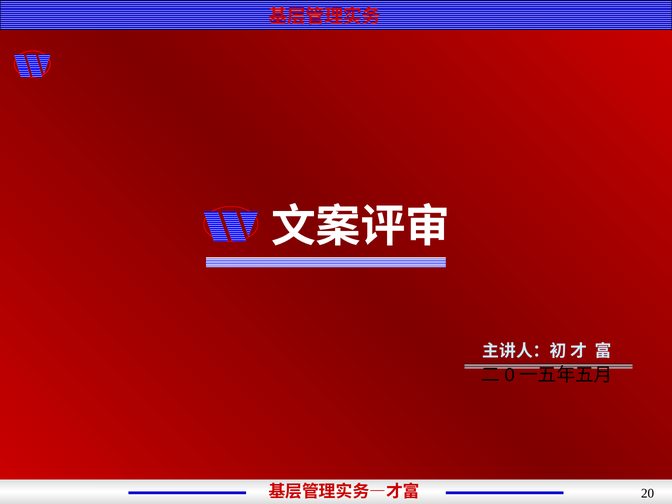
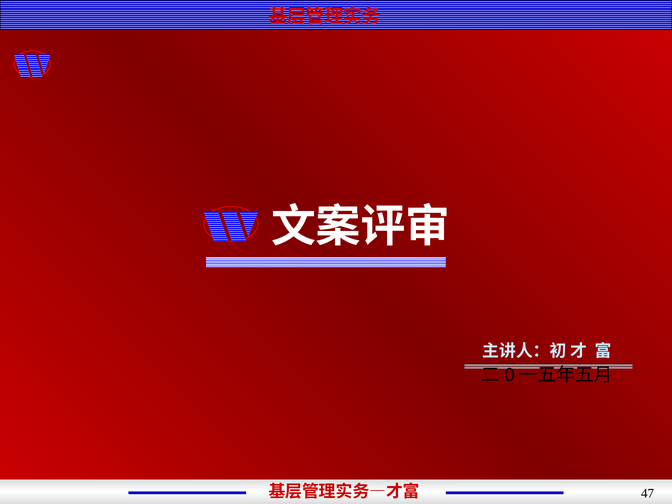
20: 20 -> 47 (648, 494)
